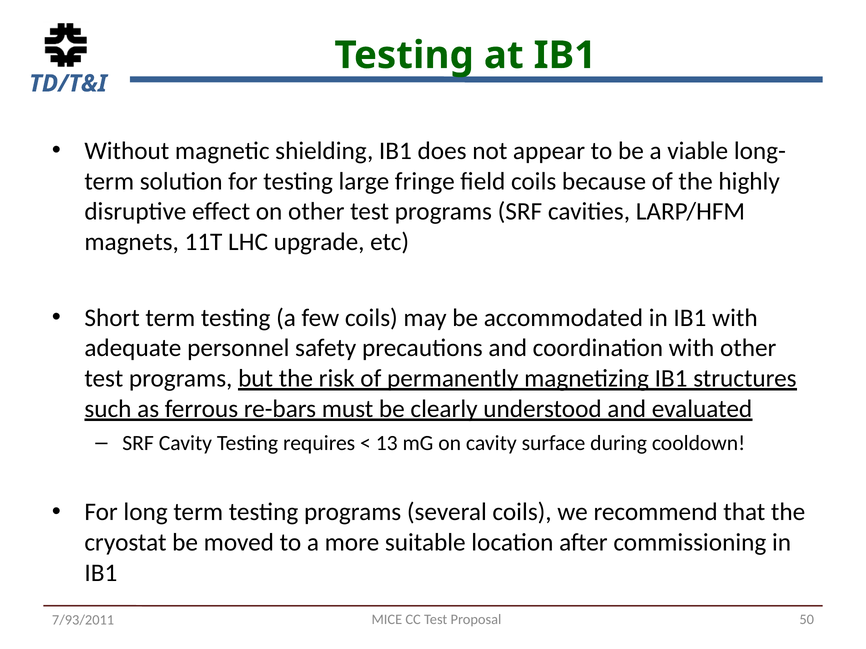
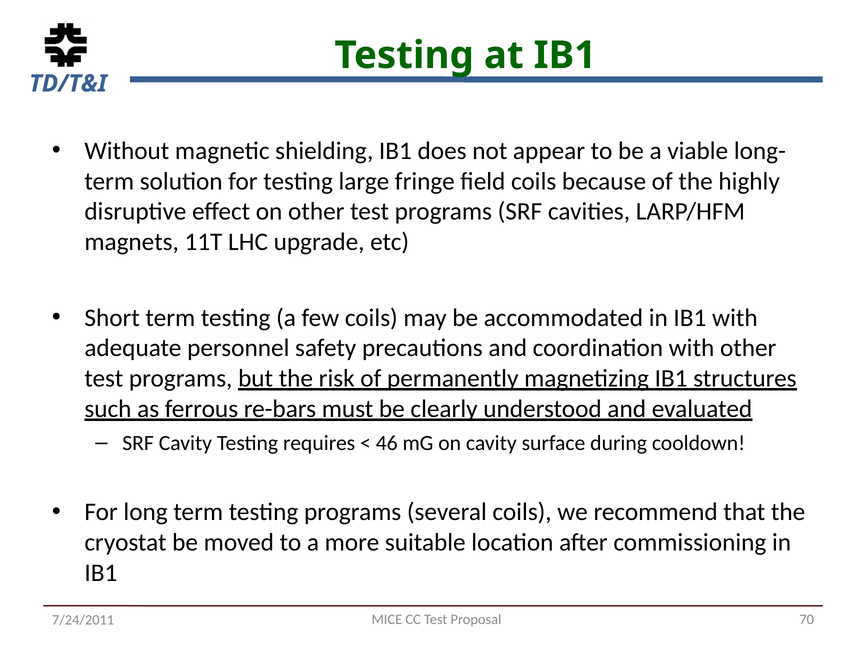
13: 13 -> 46 (387, 444)
50: 50 -> 70 (807, 620)
7/93/2011: 7/93/2011 -> 7/24/2011 (83, 620)
